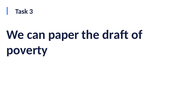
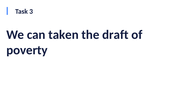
paper: paper -> taken (63, 35)
